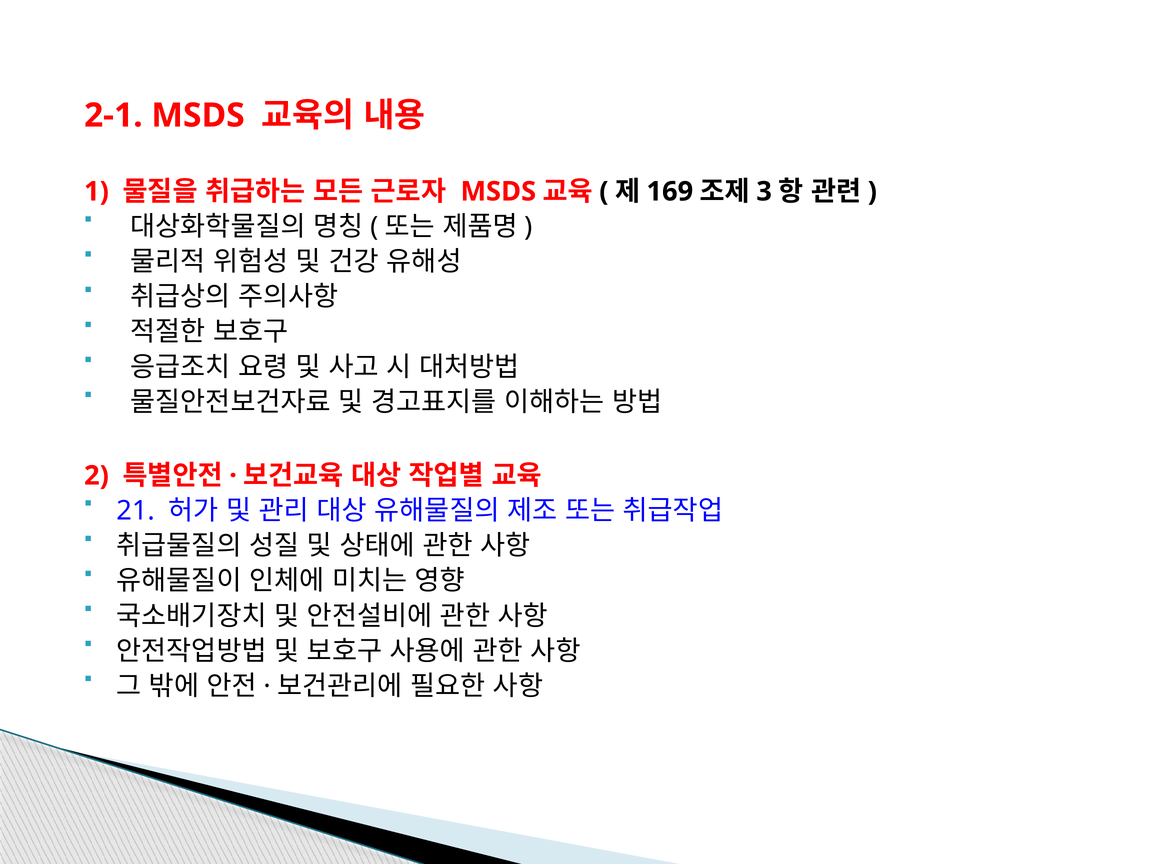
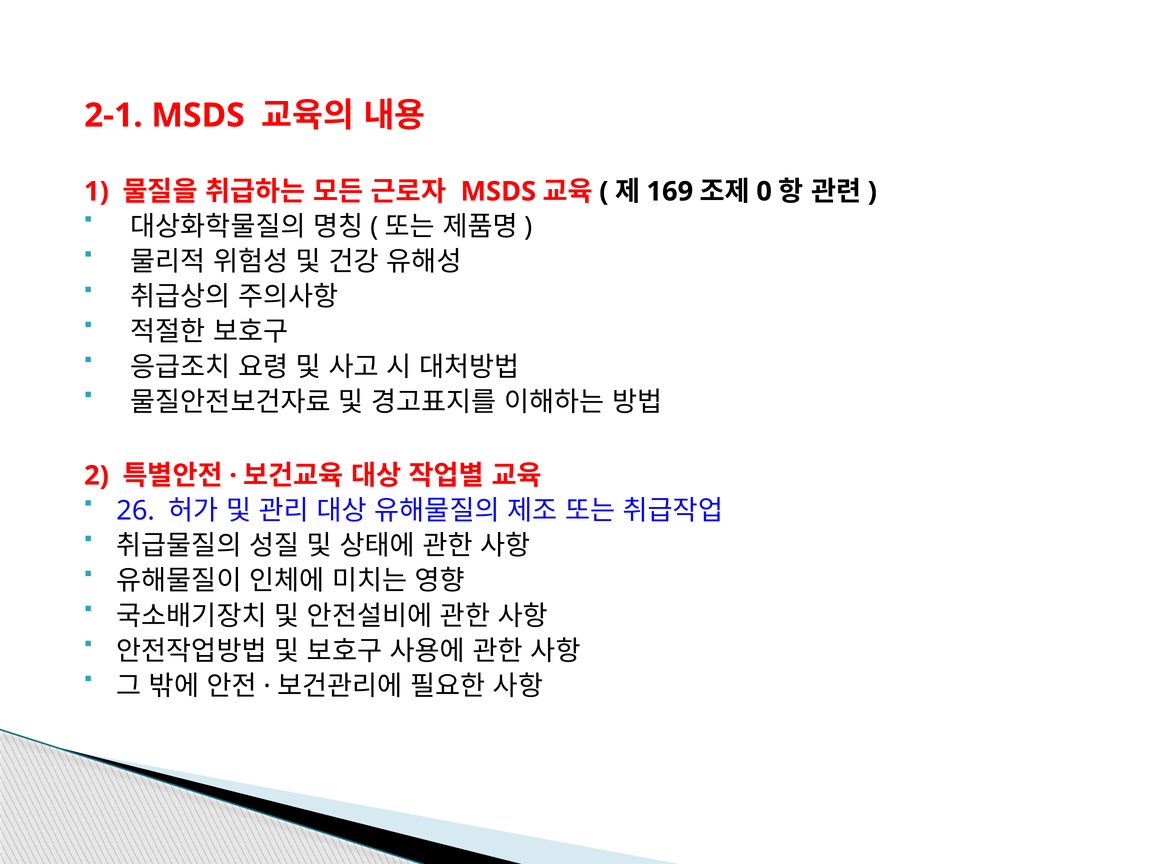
3: 3 -> 0 (764, 192)
21: 21 -> 26 (136, 511)
